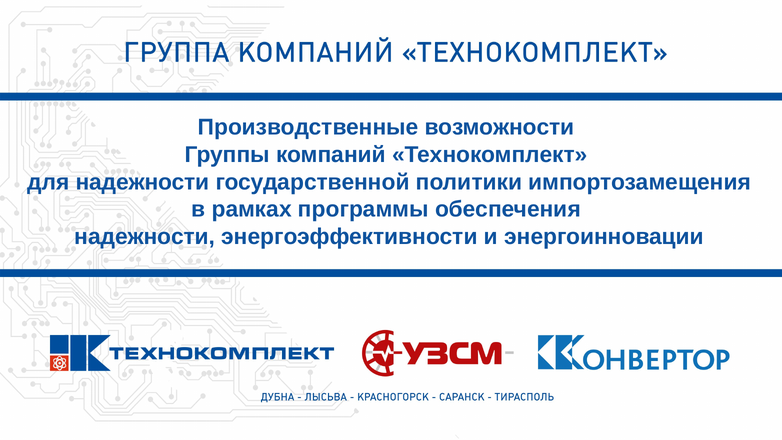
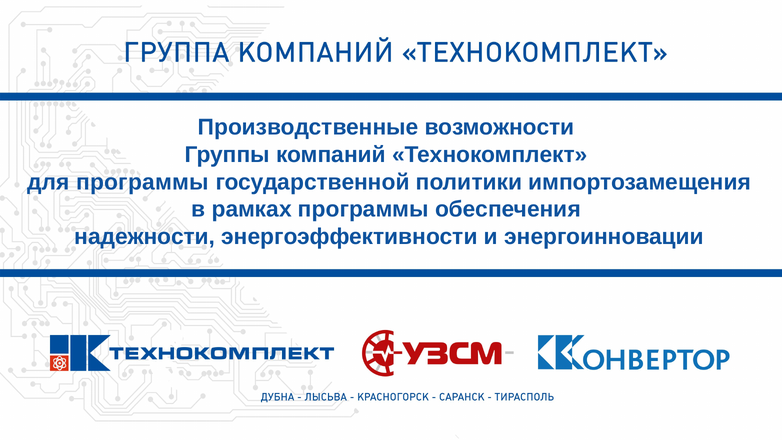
для надежности: надежности -> программы (142, 182)
